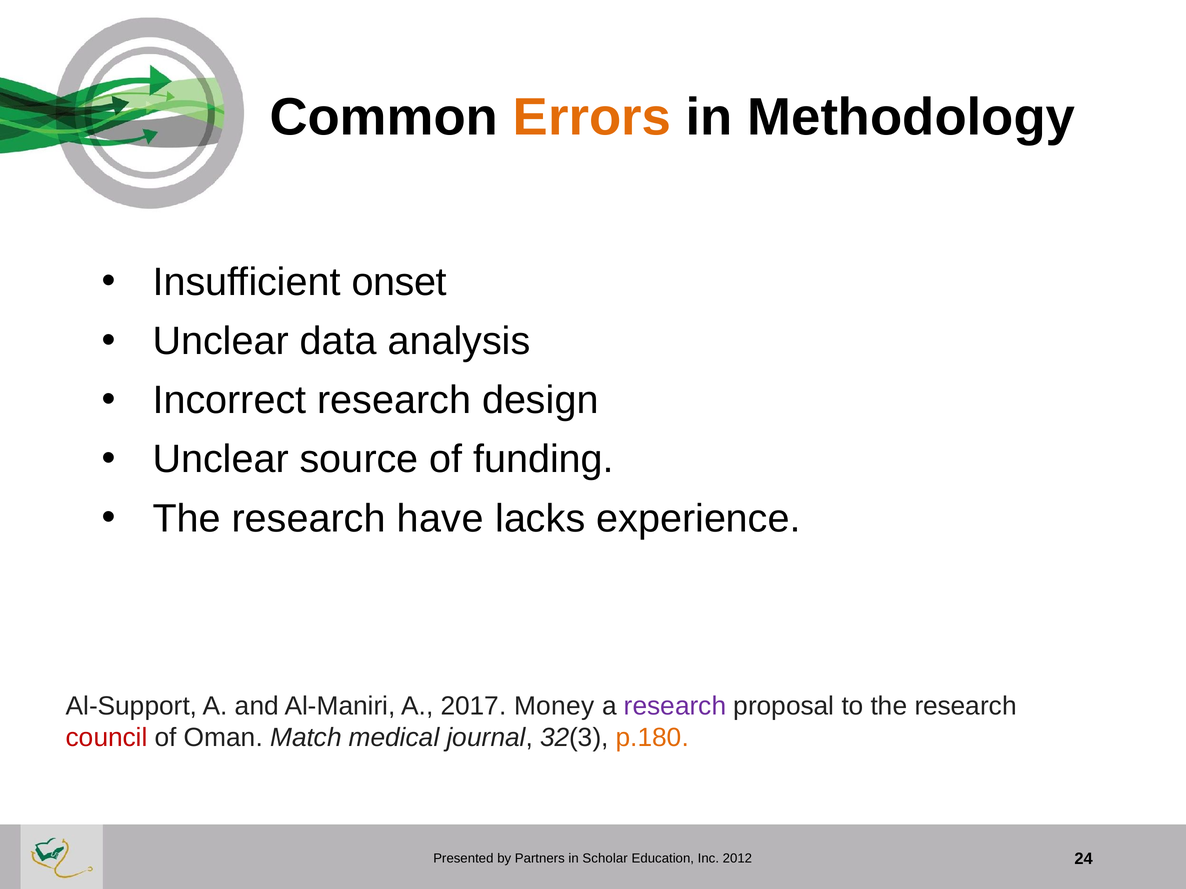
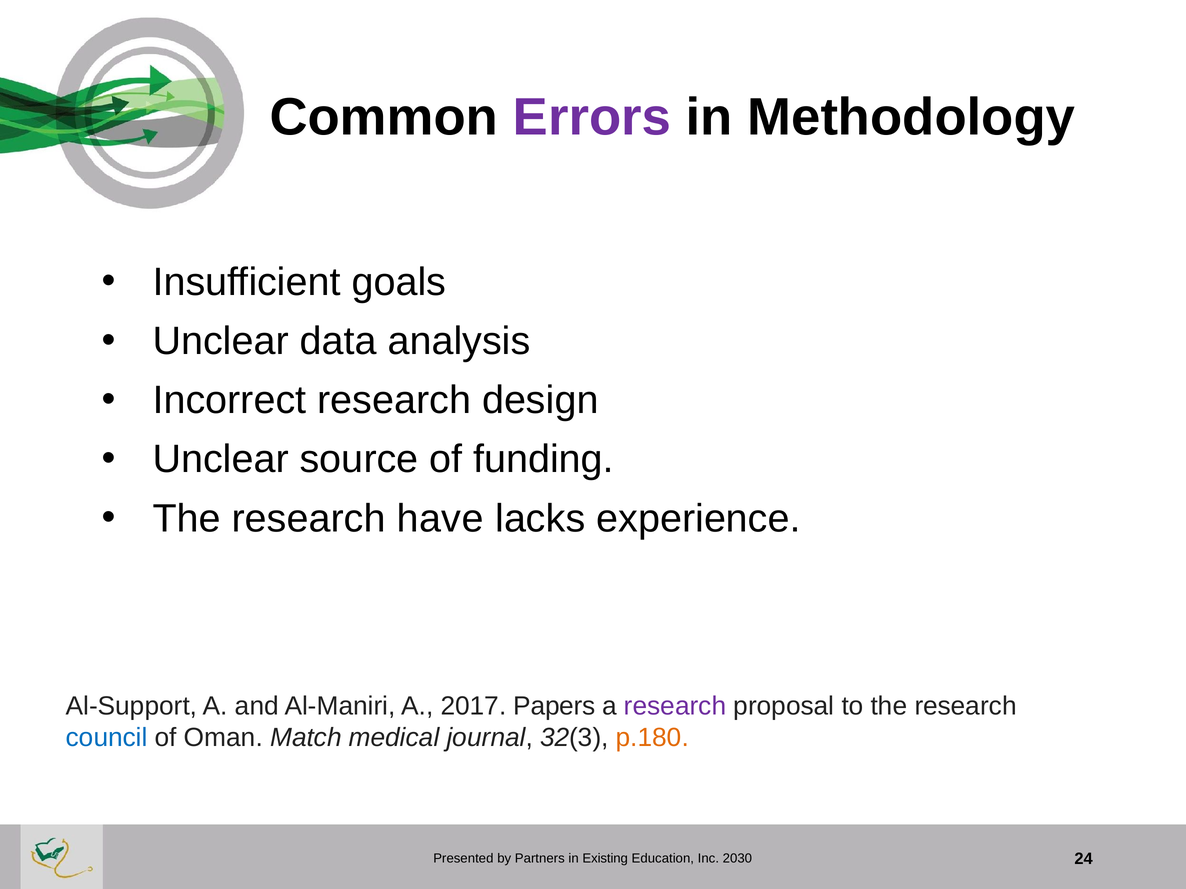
Errors colour: orange -> purple (592, 118)
onset: onset -> goals (399, 282)
Money: Money -> Papers (554, 707)
council colour: red -> blue (107, 738)
Scholar: Scholar -> Existing (605, 859)
2012: 2012 -> 2030 (737, 859)
